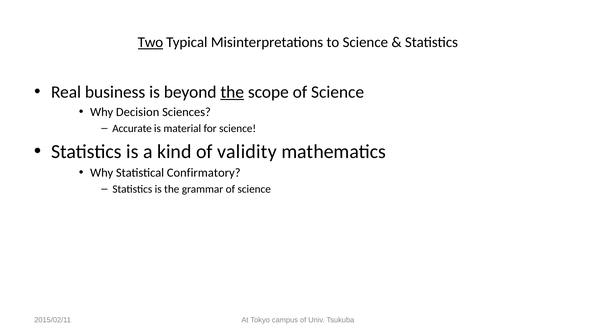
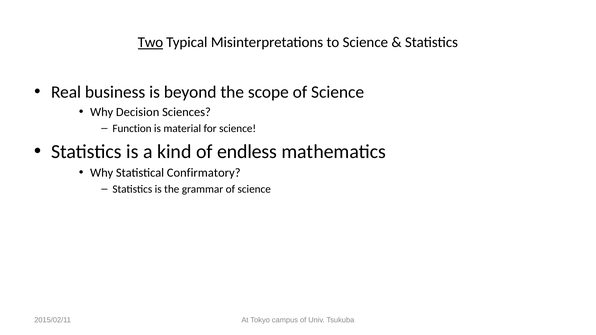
the underline: present -> none (232, 92)
Accurate: Accurate -> Function (132, 128)
validity: validity -> endless (247, 152)
